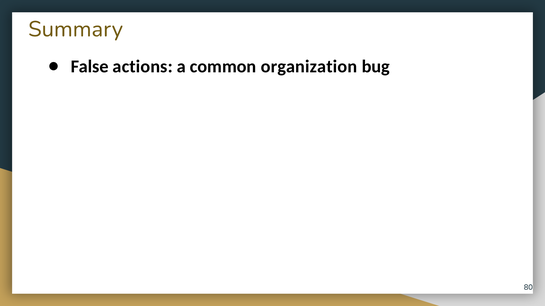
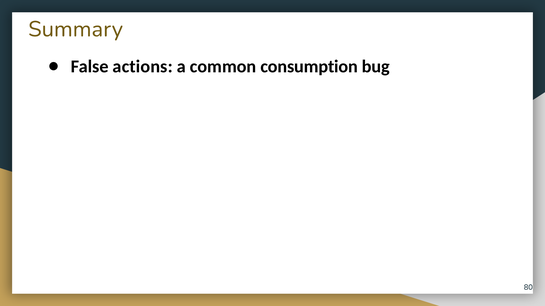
organization: organization -> consumption (309, 67)
